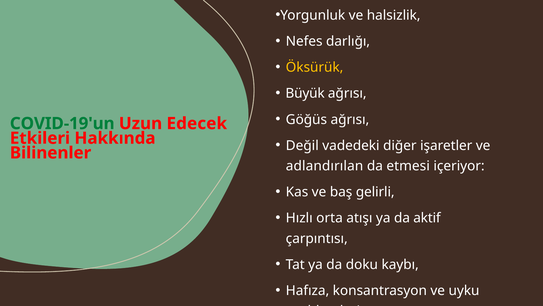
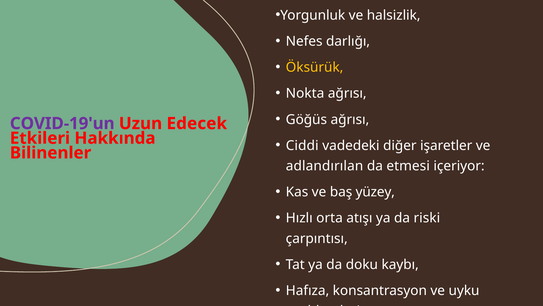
Büyük: Büyük -> Nokta (305, 93)
COVID-19'un colour: green -> purple (62, 123)
Değil: Değil -> Ciddi (302, 145)
gelirli: gelirli -> yüzey (375, 192)
aktif: aktif -> riski (427, 218)
